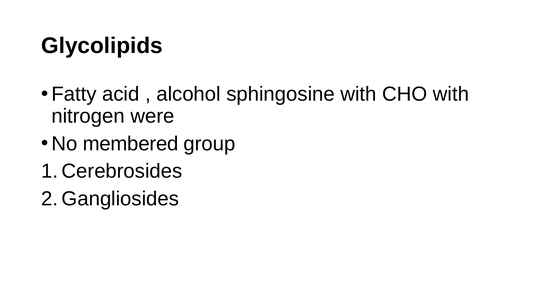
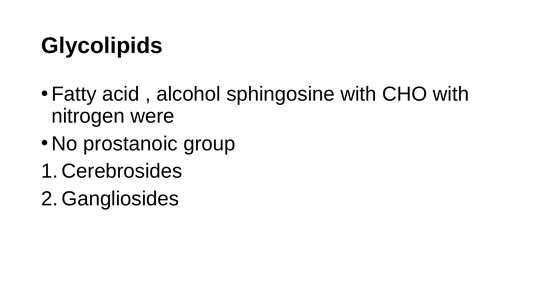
membered: membered -> prostanoic (130, 144)
